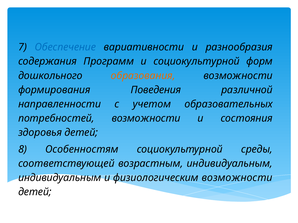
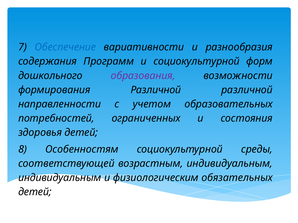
образования colour: orange -> purple (143, 76)
формирования Поведения: Поведения -> Различной (156, 90)
потребностей возможности: возможности -> ограниченных (146, 119)
физиологическим возможности: возможности -> обязательных (237, 178)
